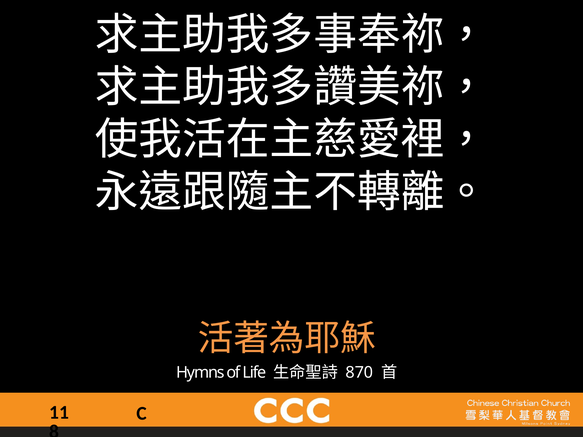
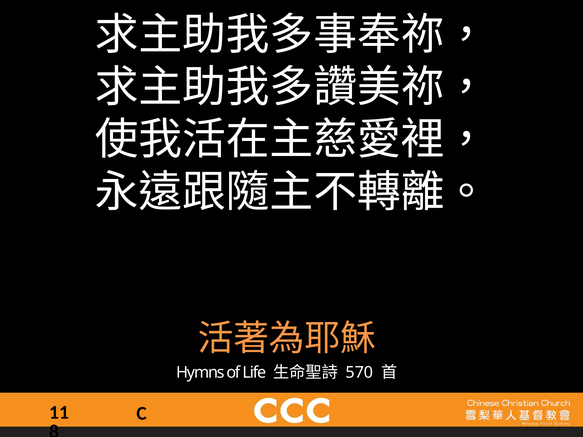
870: 870 -> 570 (359, 373)
